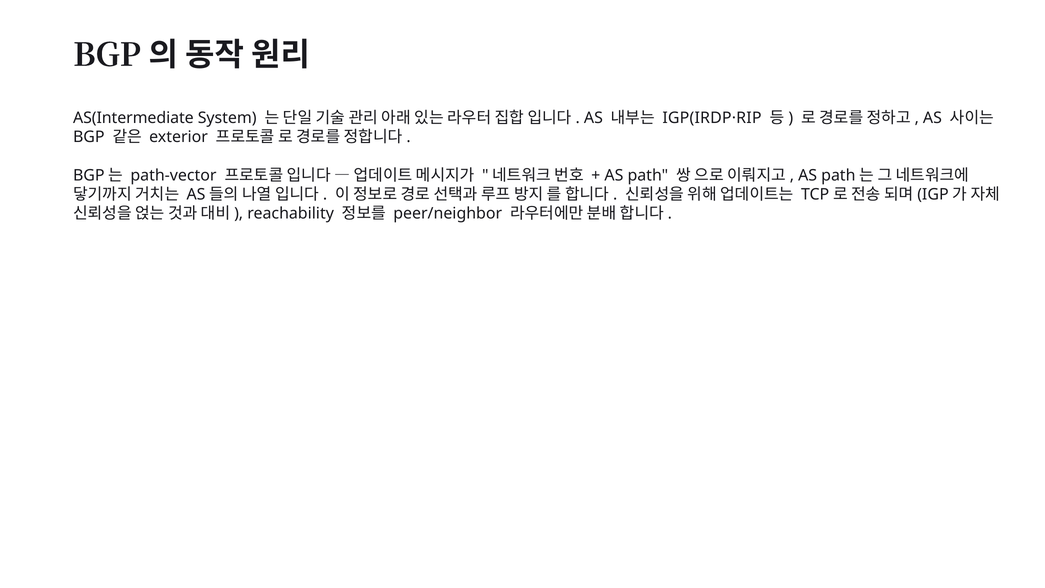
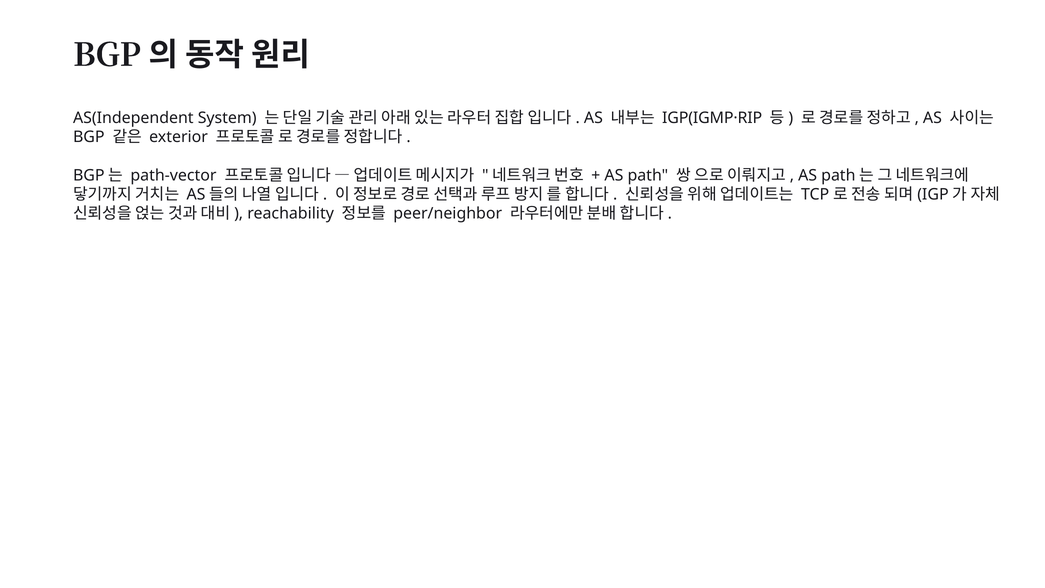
AS(Intermediate: AS(Intermediate -> AS(Independent (133, 118)
IGP(IRDP·RIP: IGP(IRDP·RIP -> IGP(IGMP·RIP (712, 118)
